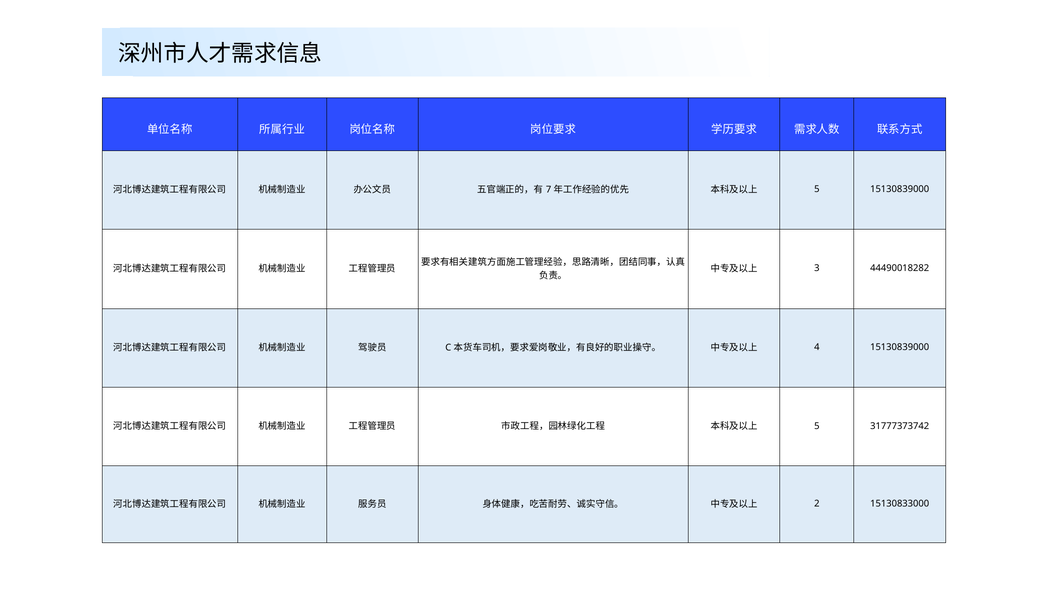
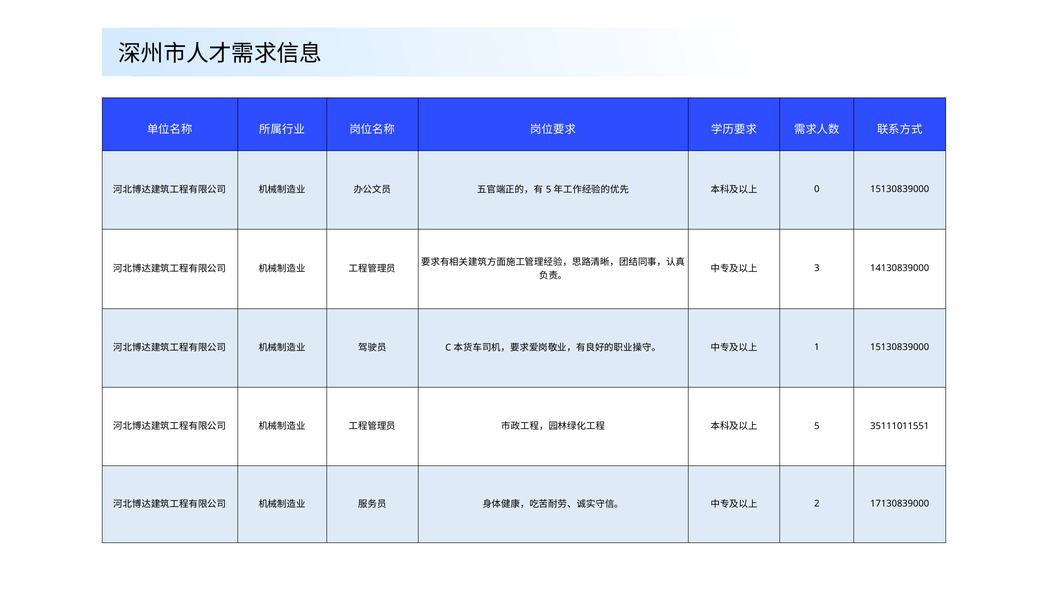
7: 7 -> 5 (549, 190)
5: 5 -> 0 (817, 189)
44490018282: 44490018282 -> 14130839000 (900, 268)
4: 4 -> 1 (817, 347)
31777373742: 31777373742 -> 35111011551 (900, 426)
15130833000: 15130833000 -> 17130839000 (900, 504)
